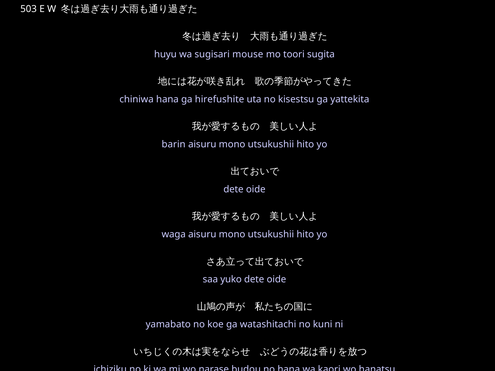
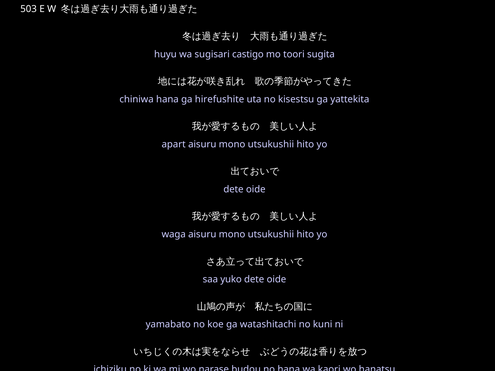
mouse: mouse -> castigo (248, 54)
barin: barin -> apart (174, 144)
